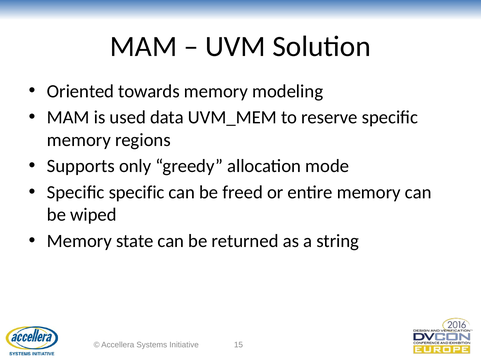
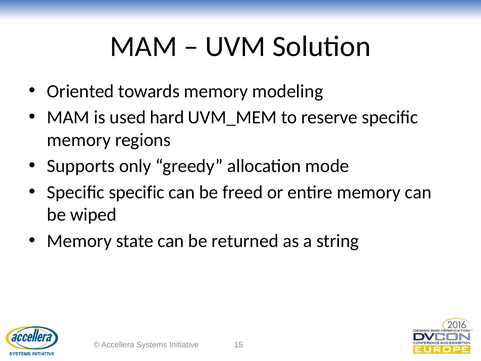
data: data -> hard (167, 117)
